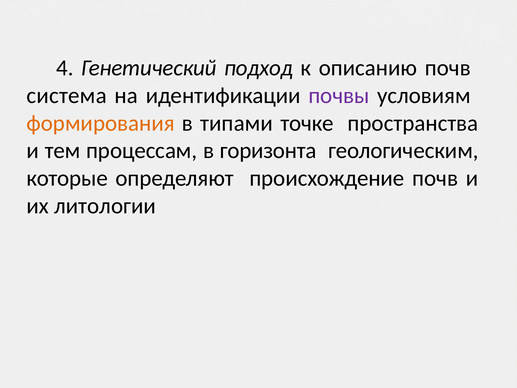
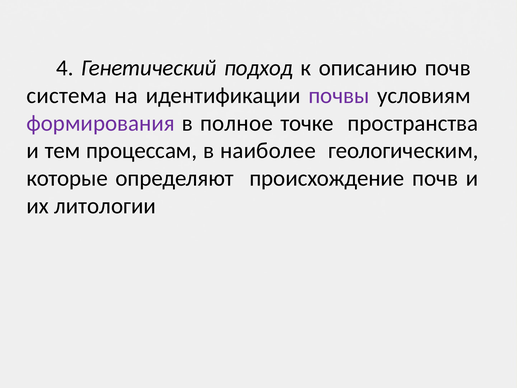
формирования colour: orange -> purple (101, 123)
типами: типами -> полное (236, 123)
горизонта: горизонта -> наиболее (268, 151)
